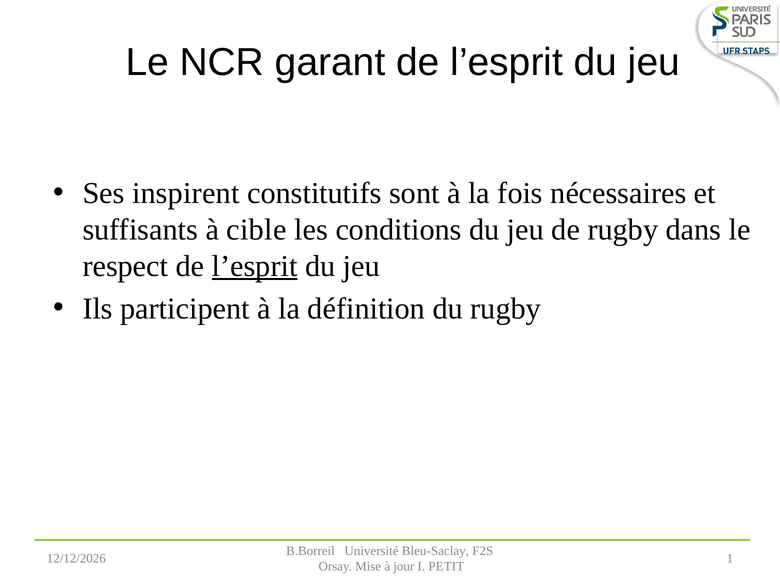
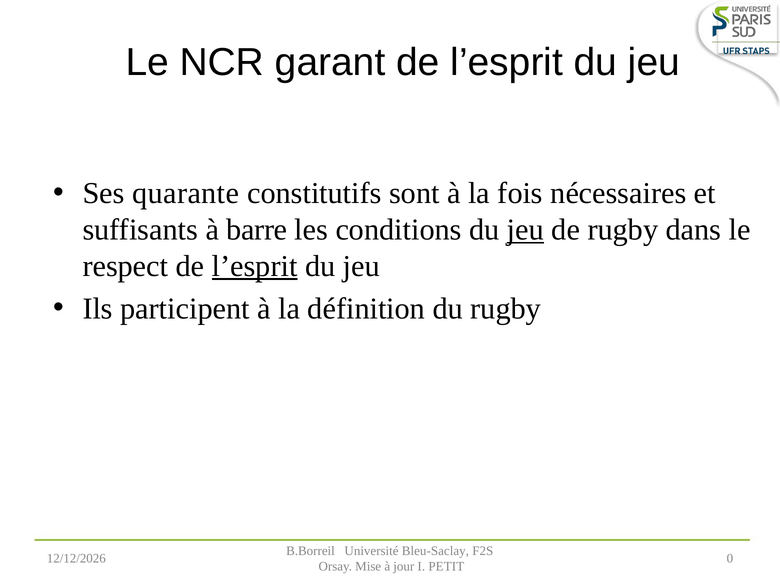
inspirent: inspirent -> quarante (186, 193)
cible: cible -> barre (257, 230)
jeu underline: none -> present (525, 230)
1: 1 -> 0 (730, 559)
